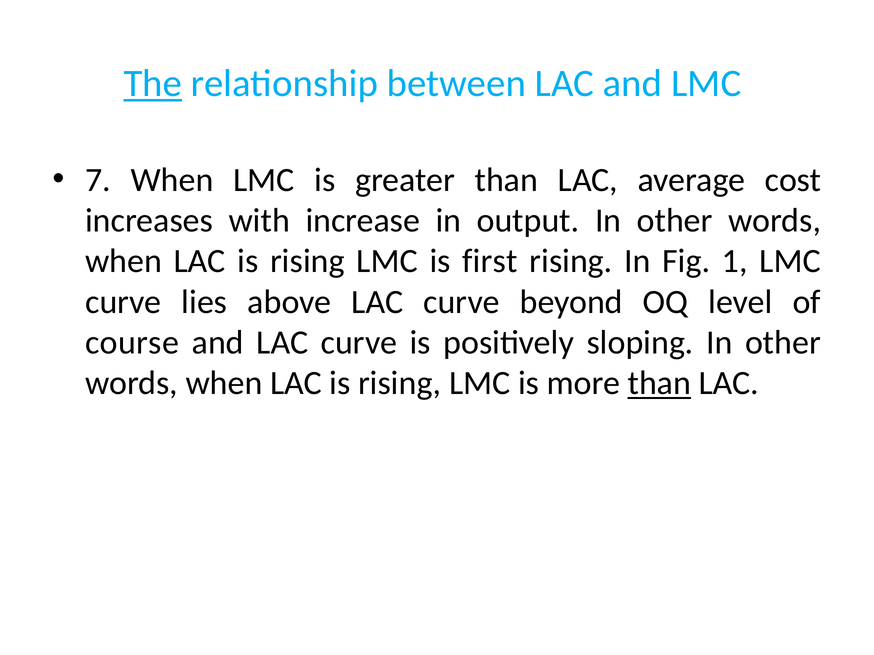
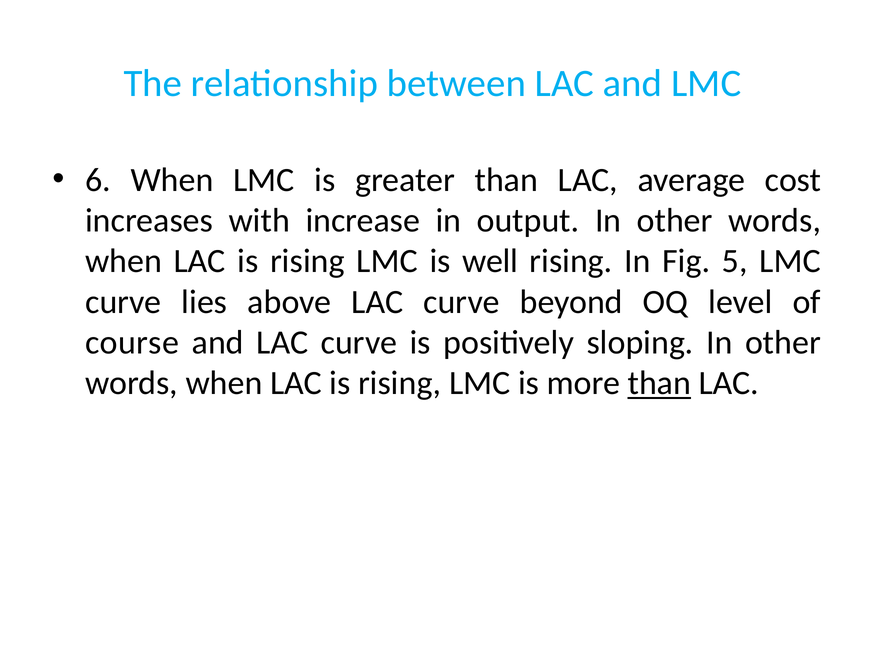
The underline: present -> none (153, 84)
7: 7 -> 6 (98, 180)
first: first -> well (490, 261)
1: 1 -> 5 (735, 261)
